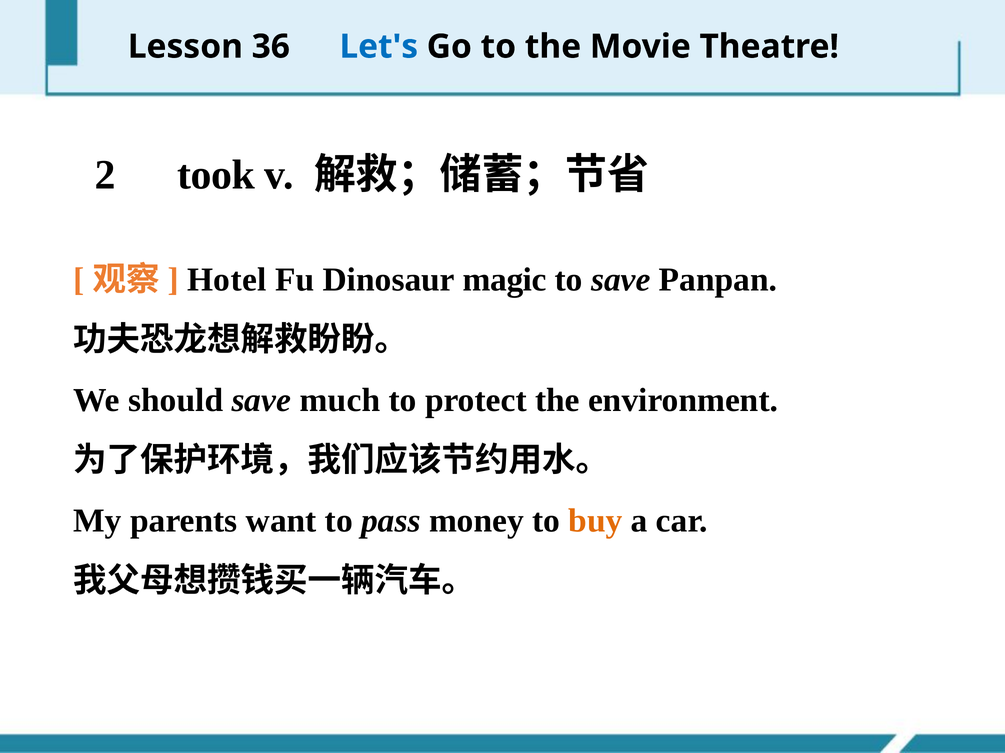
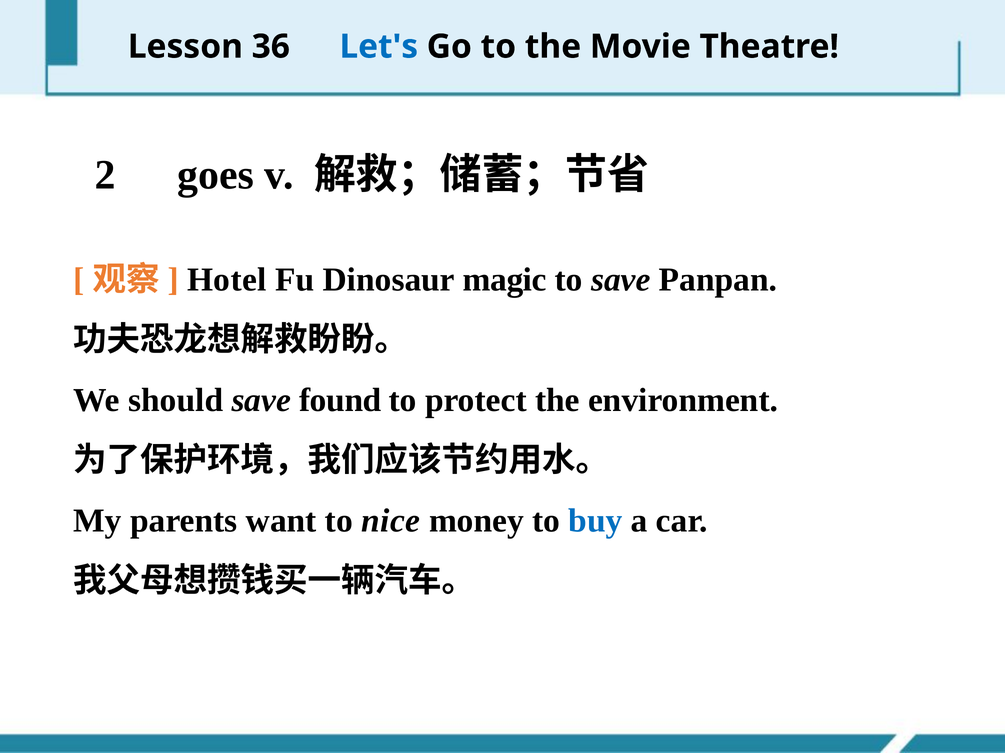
took: took -> goes (216, 175)
much: much -> found (340, 400)
pass: pass -> nice (391, 521)
buy colour: orange -> blue (595, 521)
